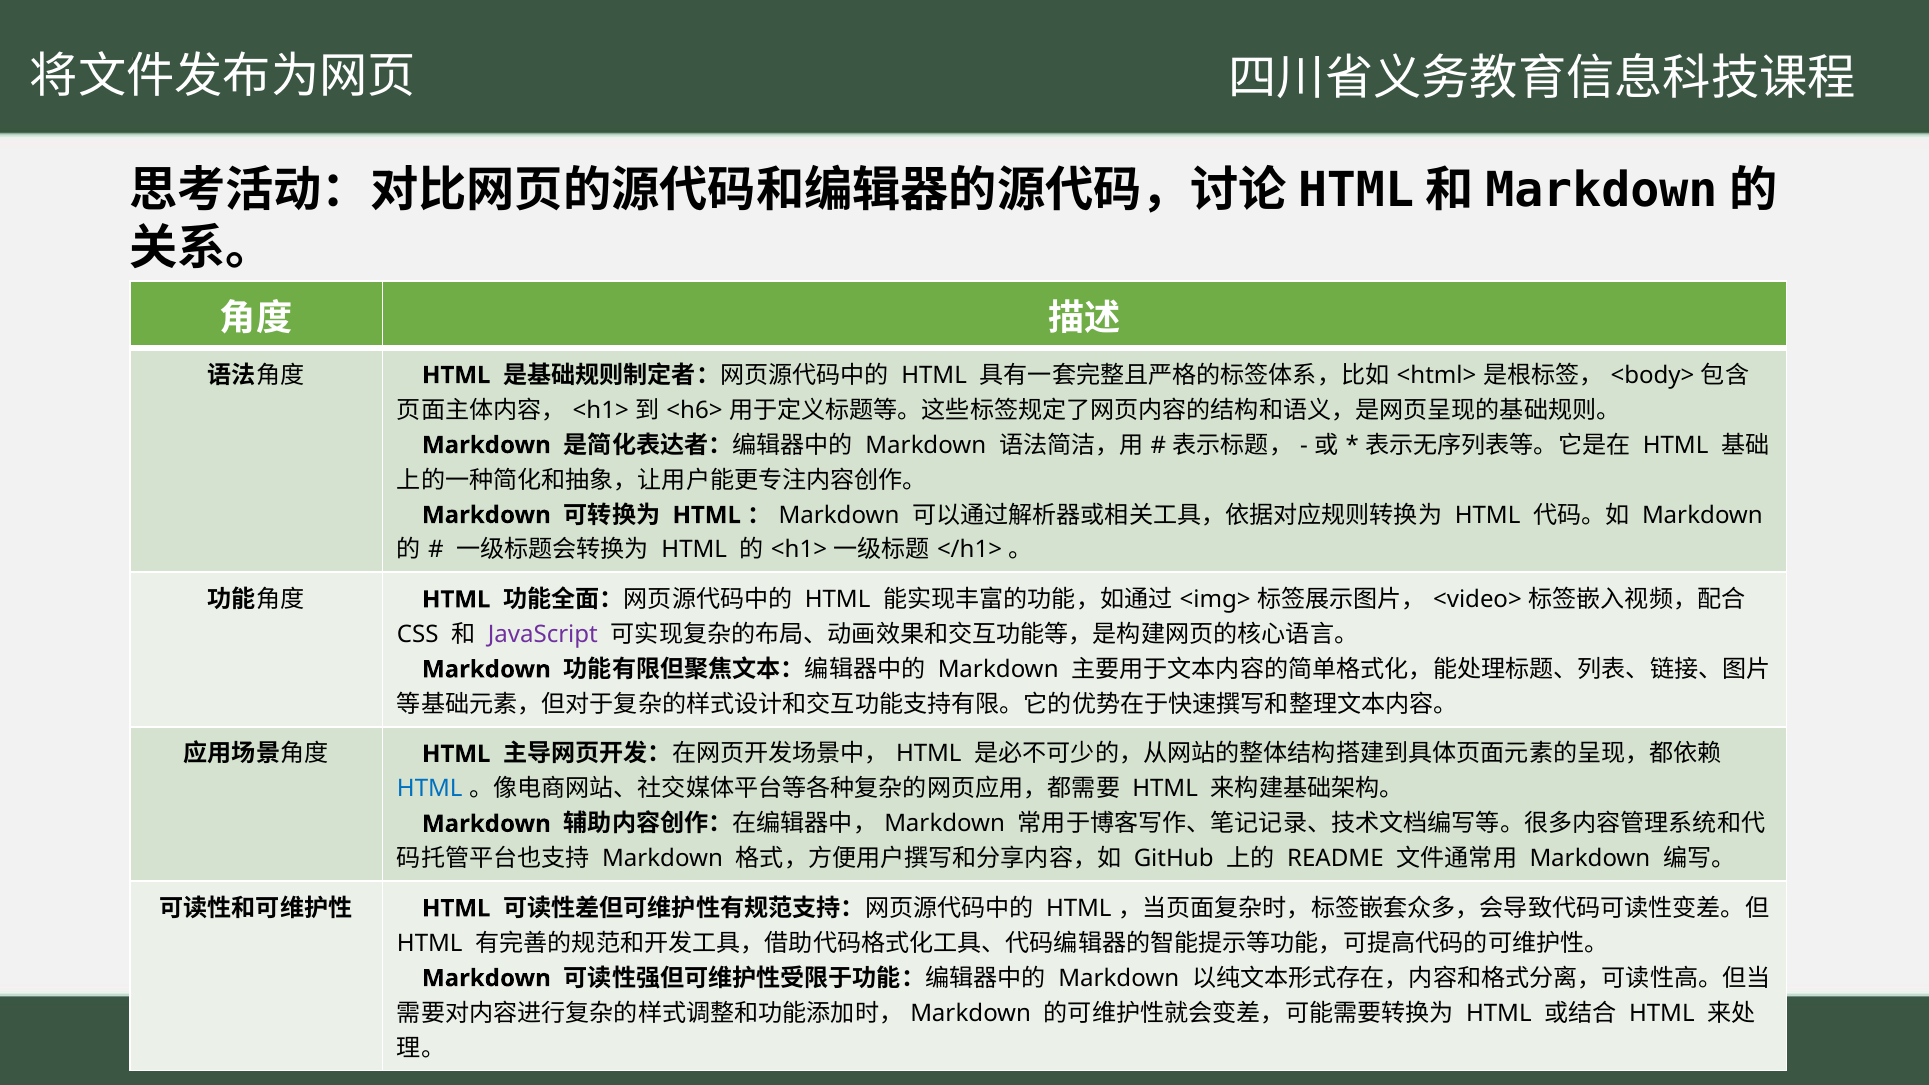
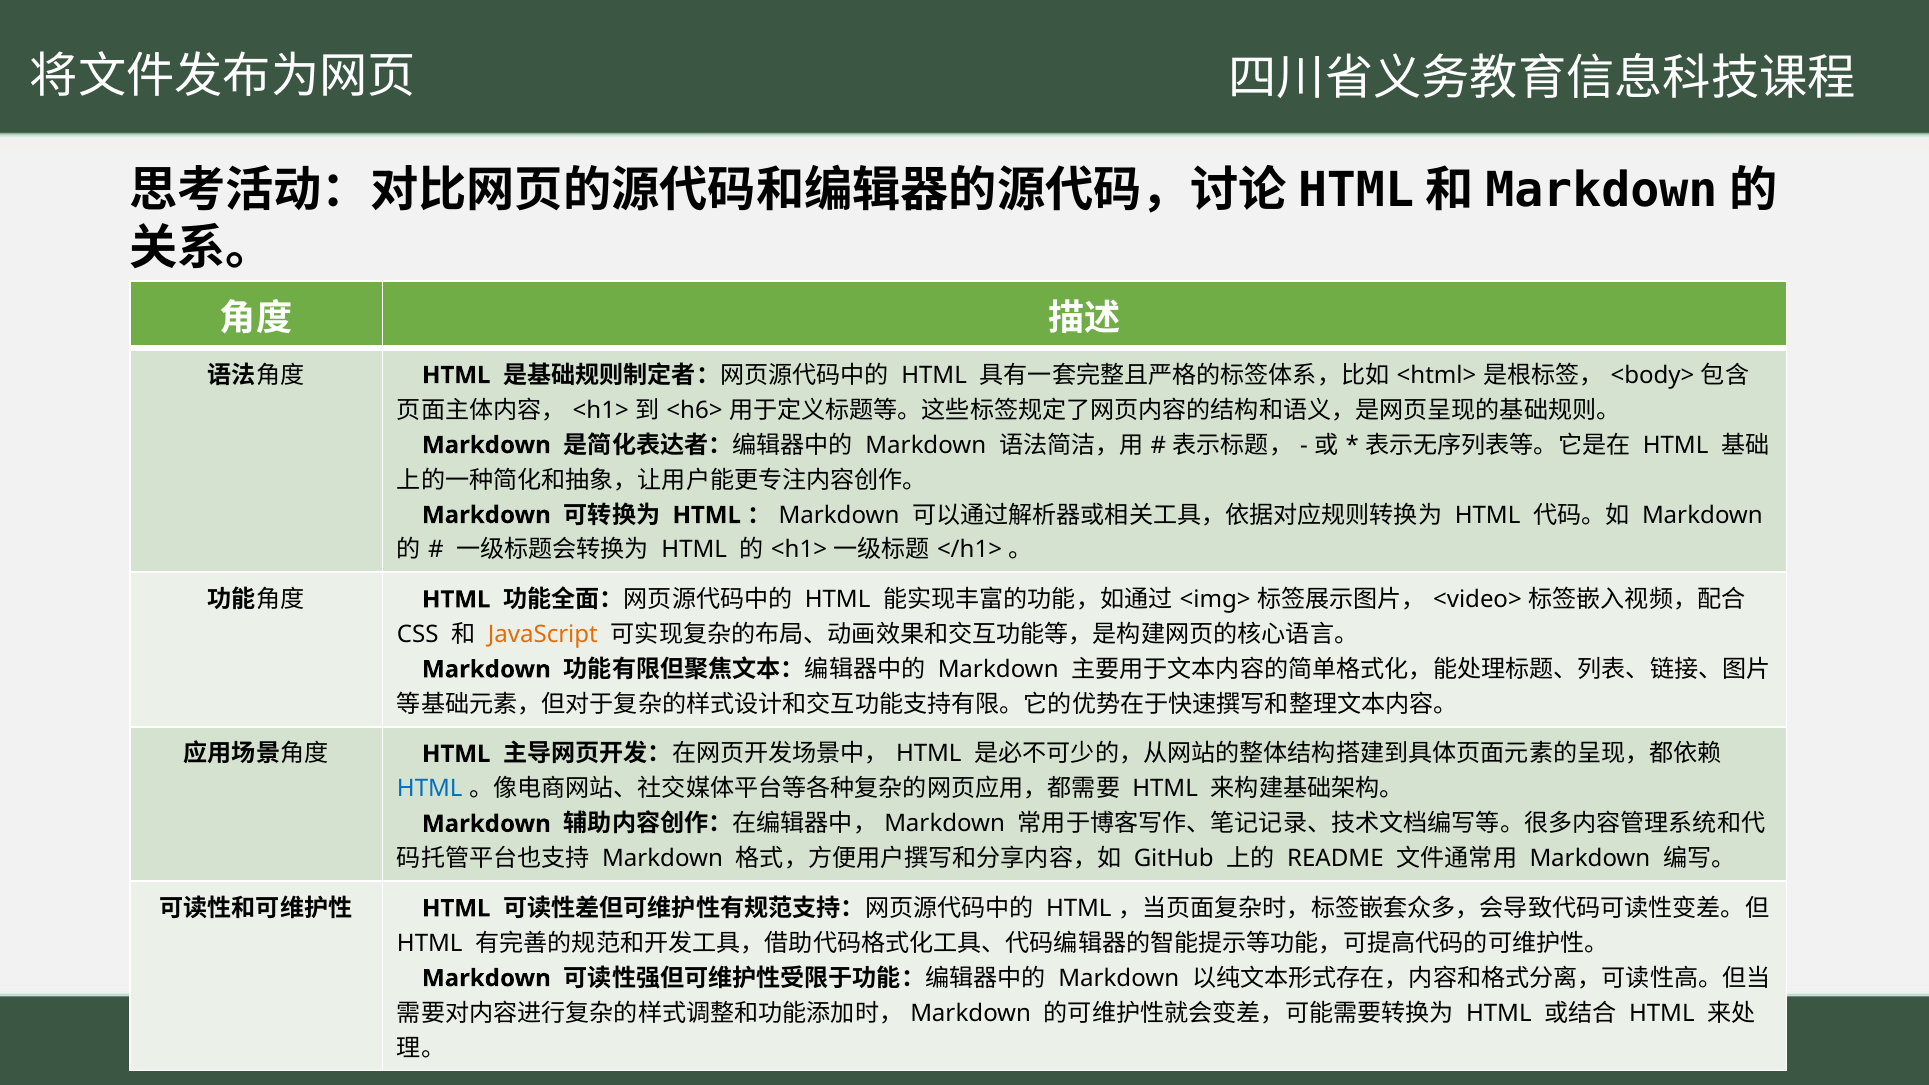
JavaScript colour: purple -> orange (543, 635)
